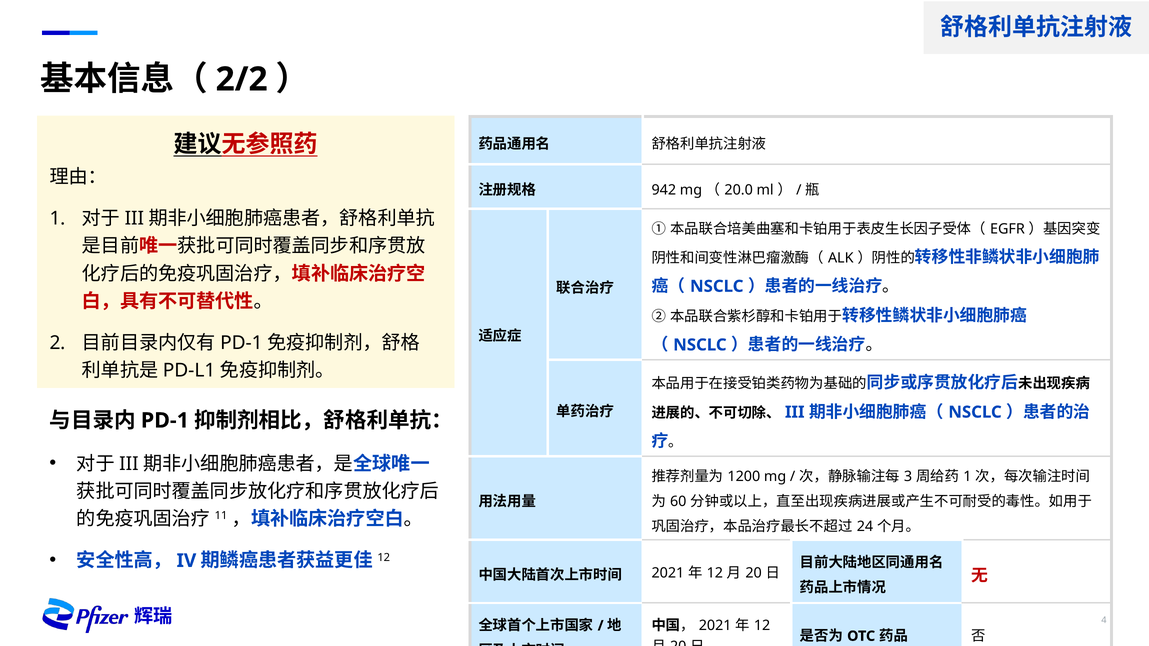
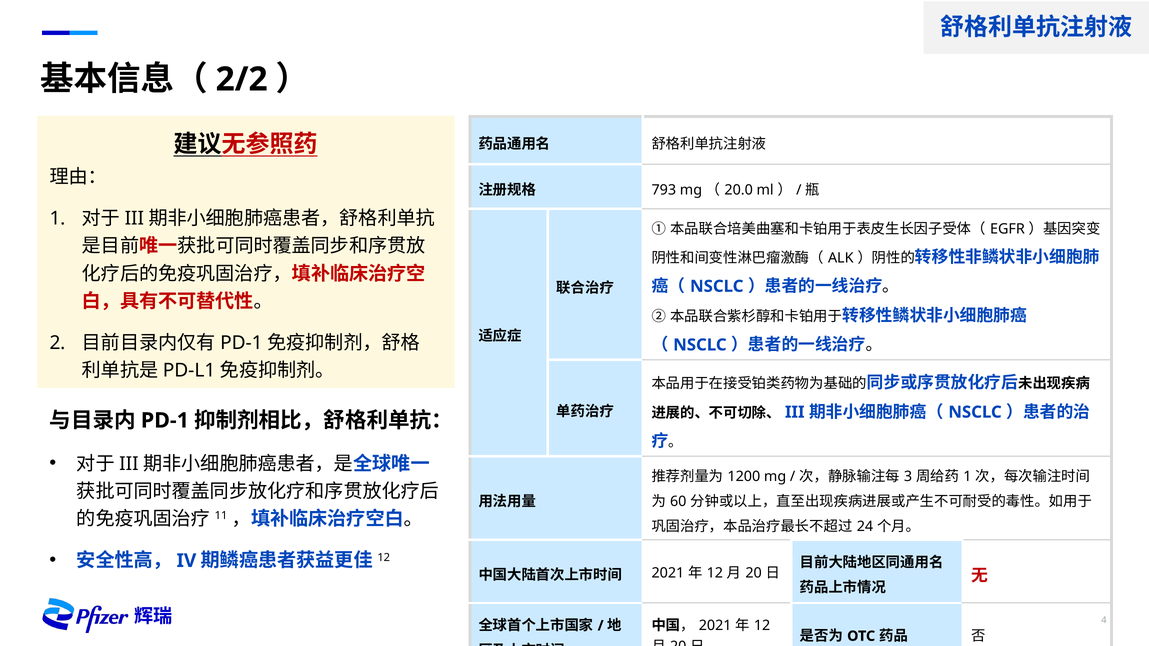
942: 942 -> 793 (664, 190)
